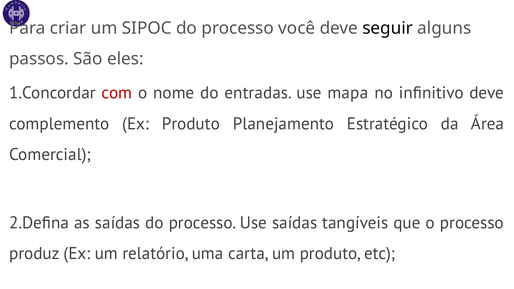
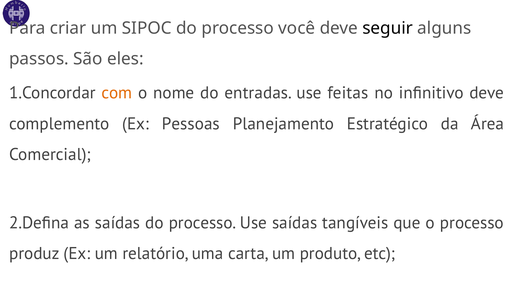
com colour: red -> orange (117, 93)
mapa: mapa -> feitas (348, 93)
Ex Produto: Produto -> Pessoas (191, 124)
